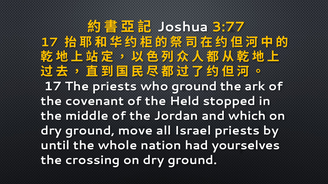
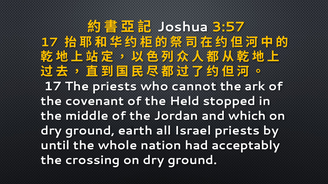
3:77: 3:77 -> 3:57 (228, 27)
who ground: ground -> cannot (194, 87)
move: move -> earth (135, 131)
yourselves: yourselves -> acceptably (246, 146)
